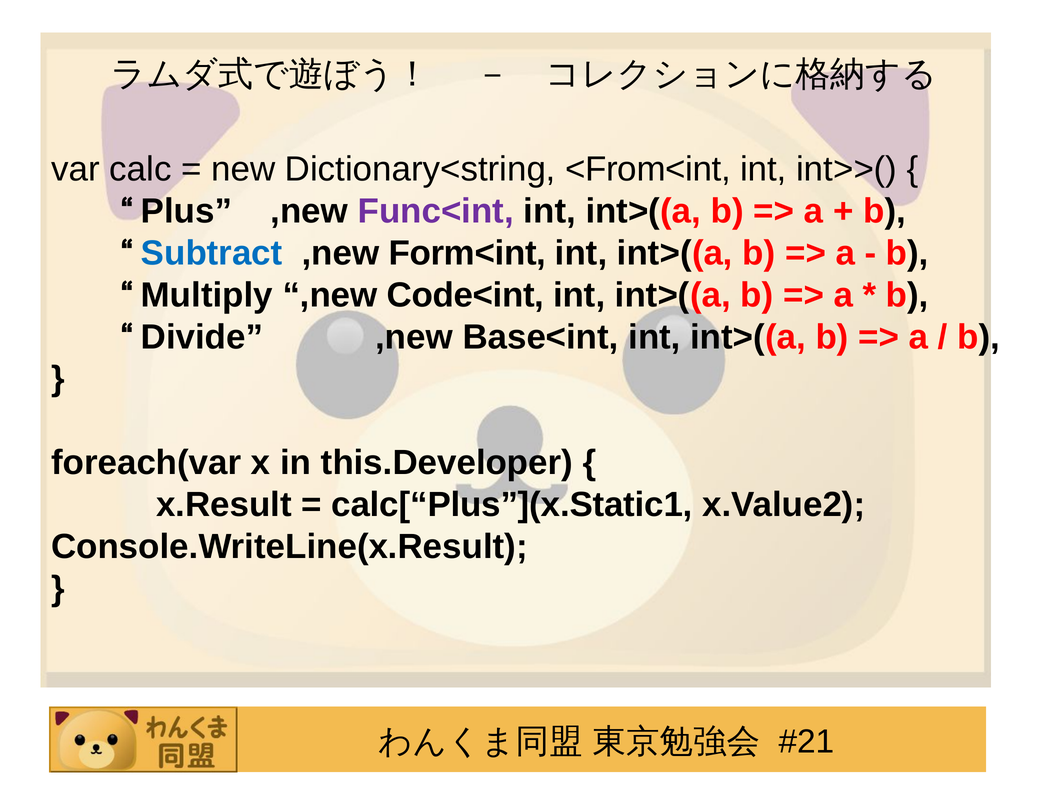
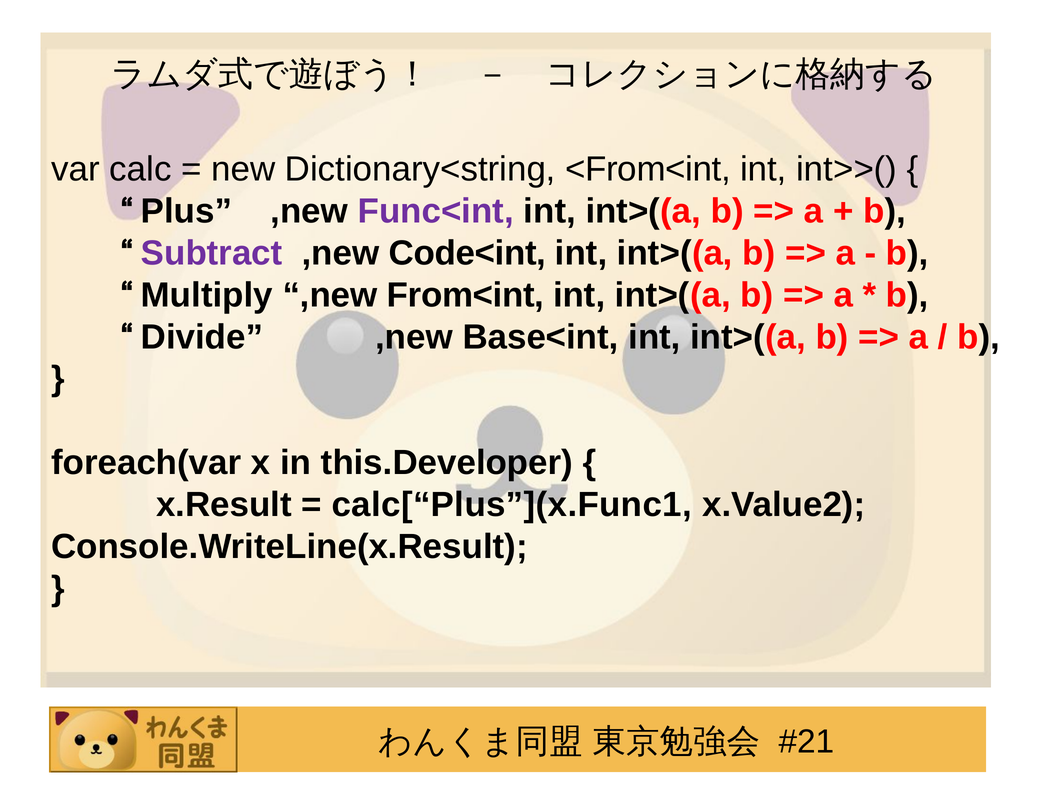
Subtract colour: blue -> purple (212, 253)
Form<int: Form<int -> Code<int (467, 253)
Code<int: Code<int -> From<int (465, 295)
calc[“Plus”](x.Static1: calc[“Plus”](x.Static1 -> calc[“Plus”](x.Func1 (512, 505)
